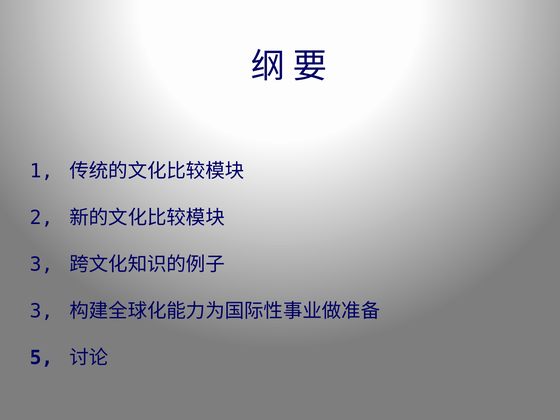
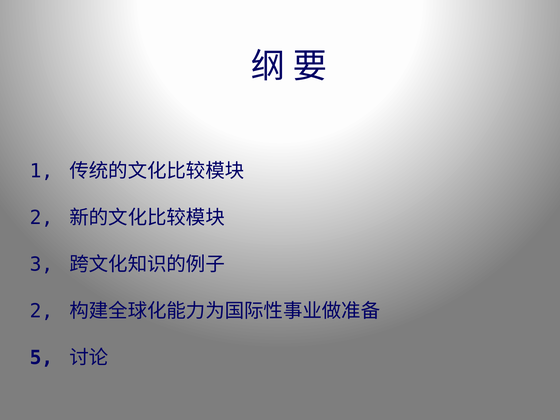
3: 3 -> 2 (42, 311)
